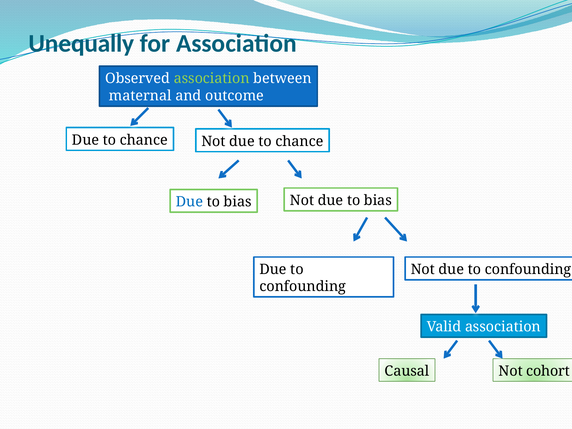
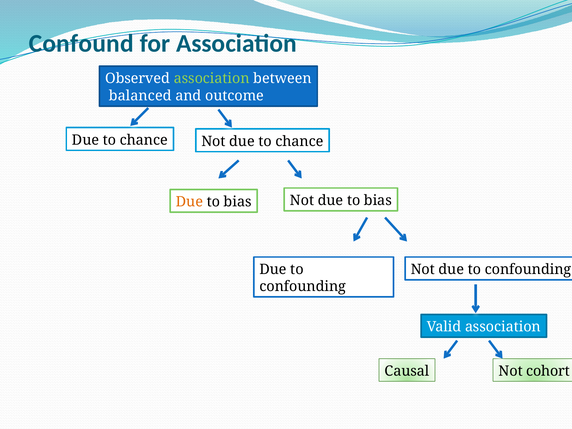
Unequally: Unequally -> Confound (81, 43)
maternal: maternal -> balanced (140, 96)
Due colour: blue -> orange (189, 202)
